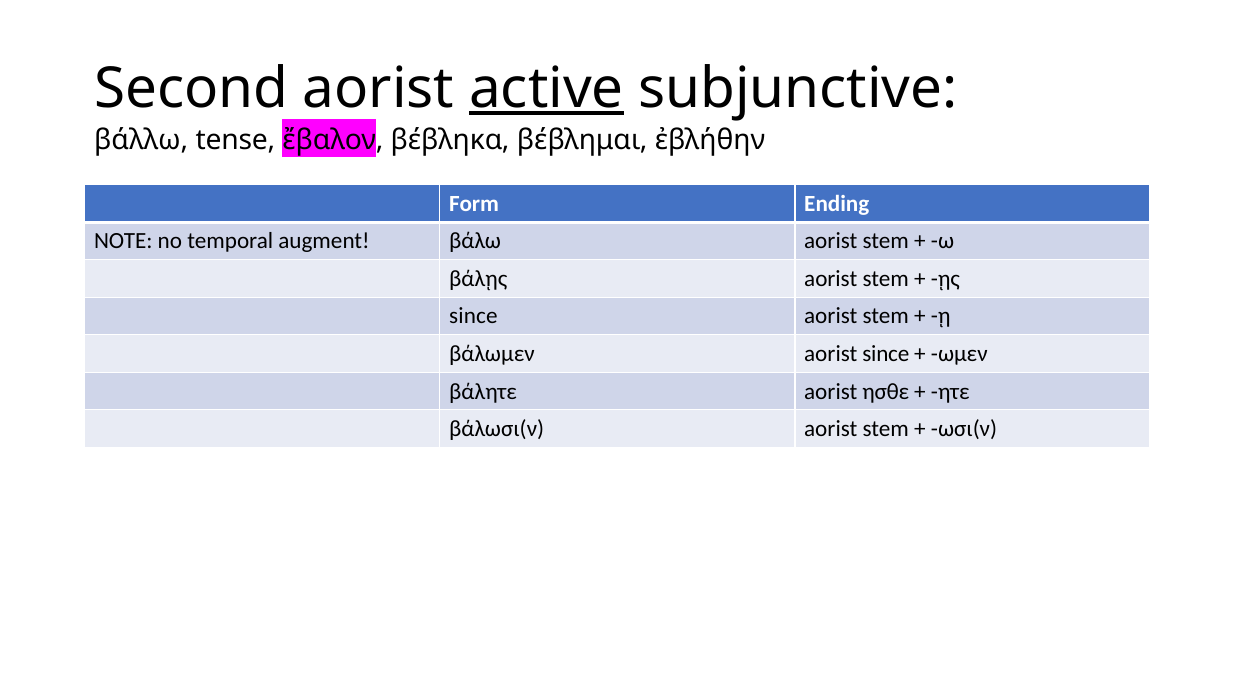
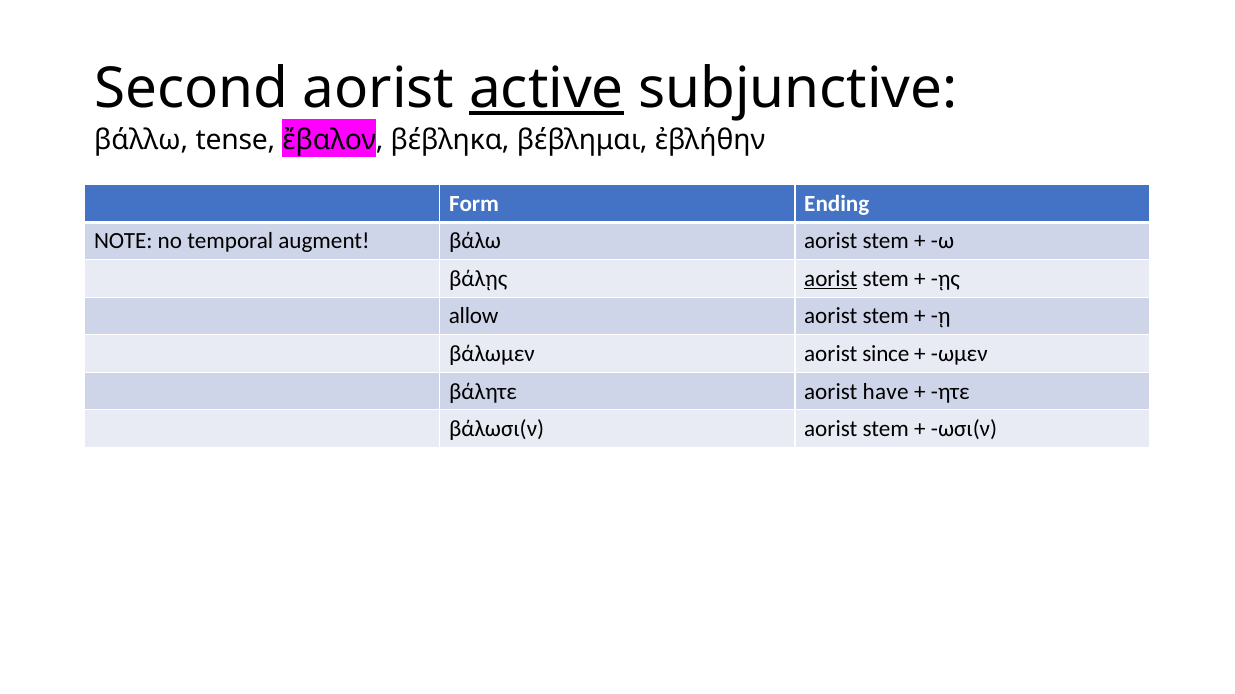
aorist underline: none -> present (831, 279)
since: since -> allow (474, 317)
ησθε: ησθε -> have (886, 392)
